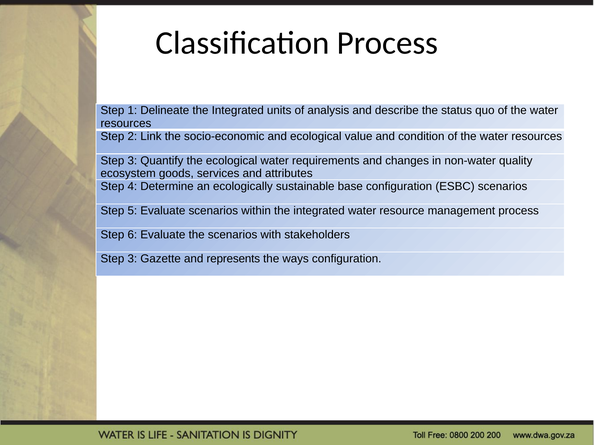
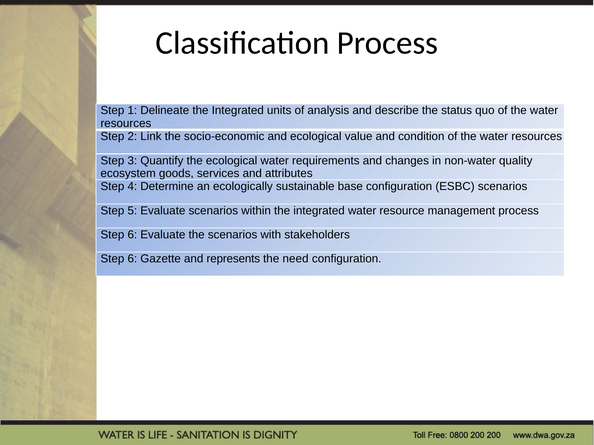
3: 3 -> 6 (132, 259)
ways: ways -> need (296, 259)
